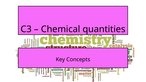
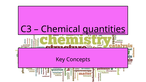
quantities underline: none -> present (104, 29)
